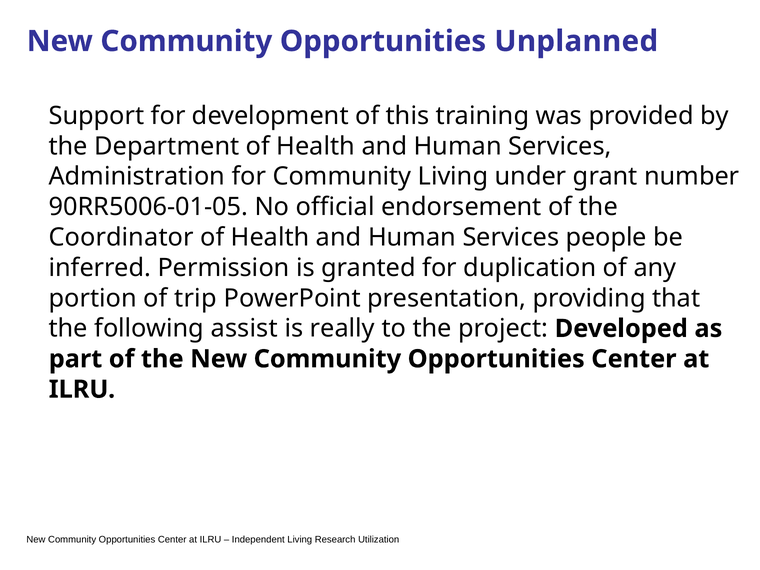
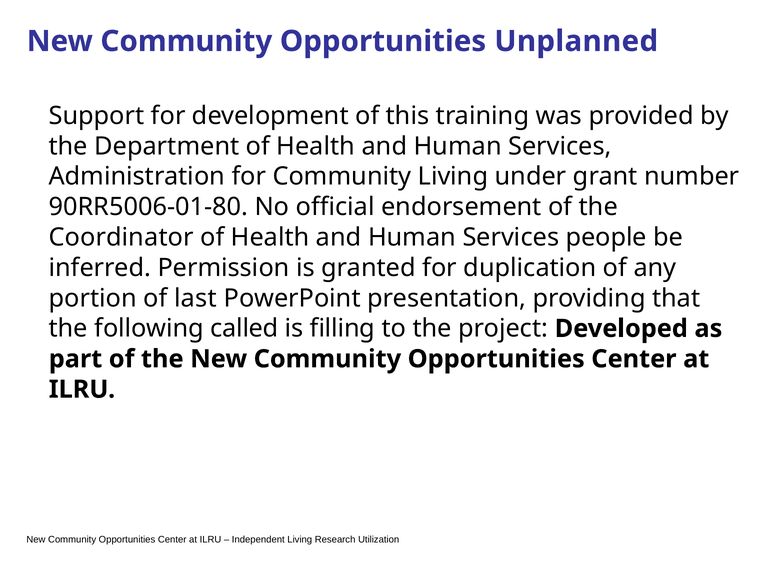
90RR5006-01-05: 90RR5006-01-05 -> 90RR5006-01-80 (148, 207)
trip: trip -> last (196, 298)
assist: assist -> called (245, 329)
really: really -> filling (343, 329)
